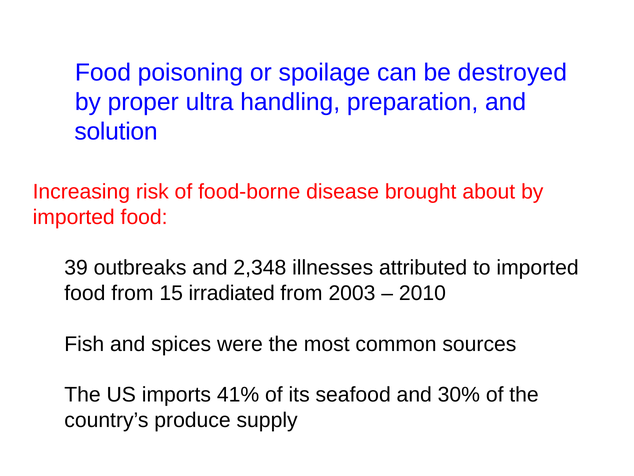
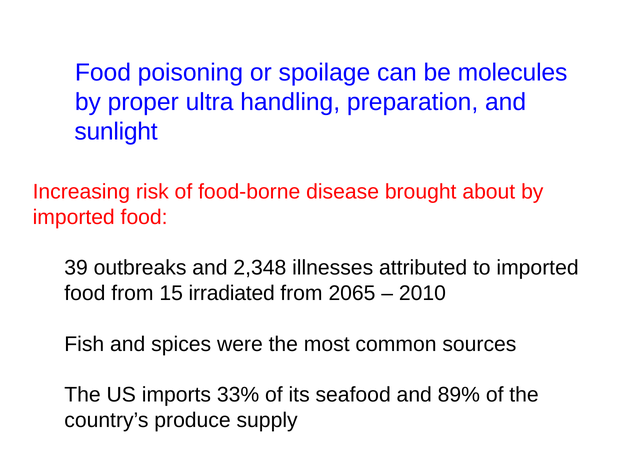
destroyed: destroyed -> molecules (513, 72)
solution: solution -> sunlight (116, 132)
2003: 2003 -> 2065 (352, 293)
41%: 41% -> 33% (238, 394)
30%: 30% -> 89% (459, 394)
